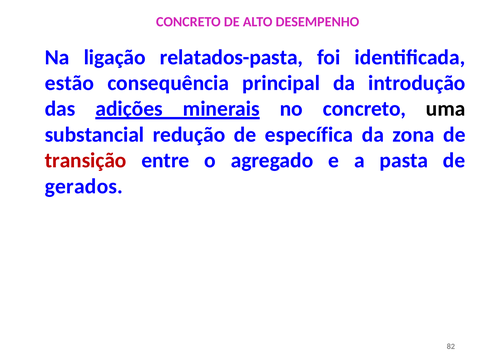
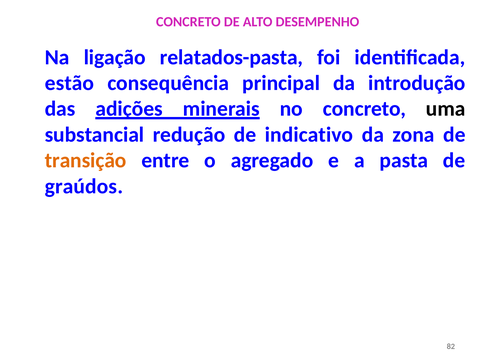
específica: específica -> indicativo (309, 135)
transição colour: red -> orange (86, 161)
gerados: gerados -> graúdos (84, 186)
